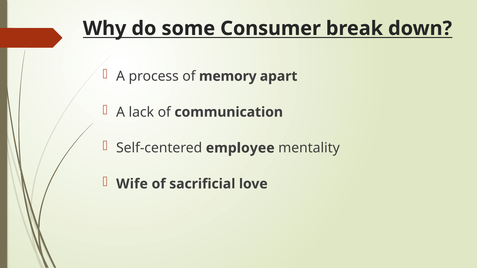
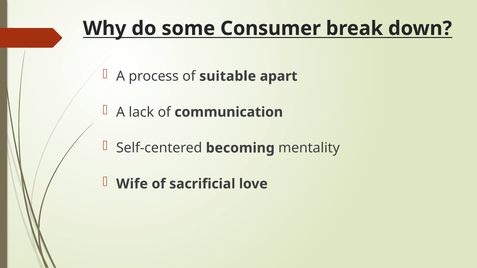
memory: memory -> suitable (228, 76)
employee: employee -> becoming (240, 148)
